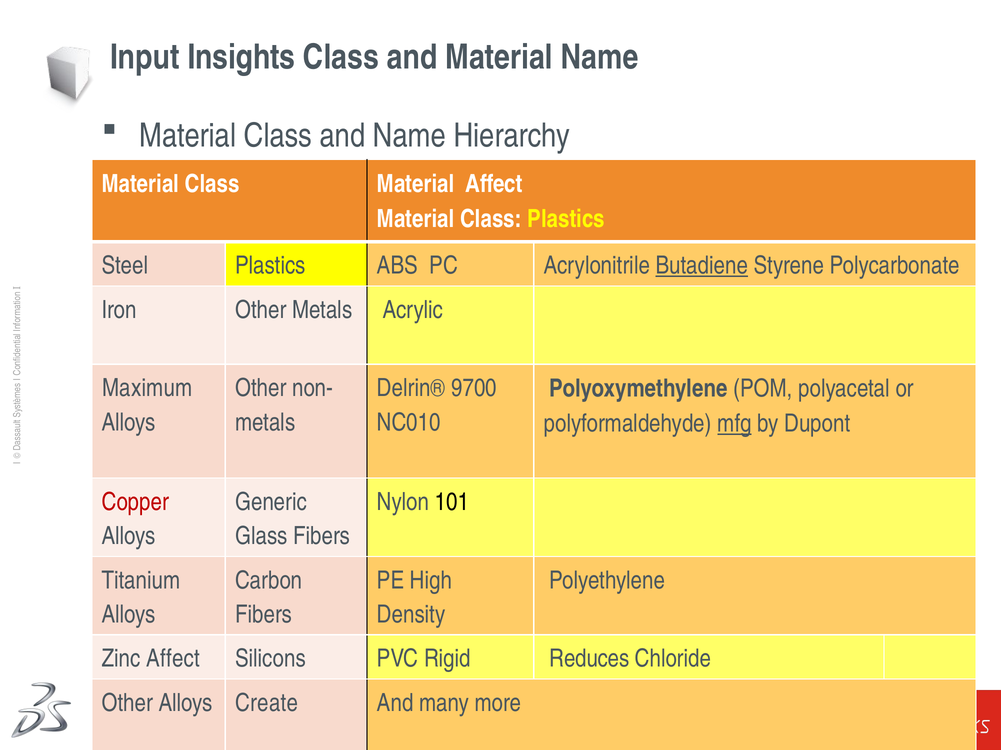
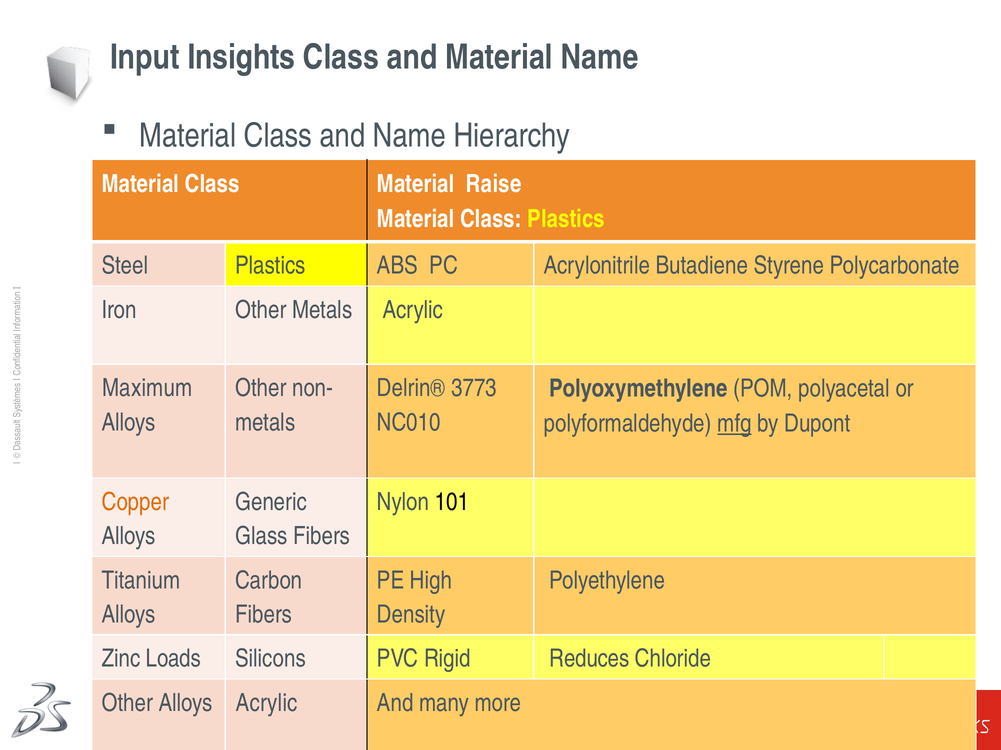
Material Affect: Affect -> Raise (494, 184)
Butadiene underline: present -> none (702, 266)
9700: 9700 -> 3773 (474, 389)
Copper colour: red -> orange (135, 502)
Zinc Affect: Affect -> Loads (173, 659)
Alloys Create: Create -> Acrylic (267, 704)
